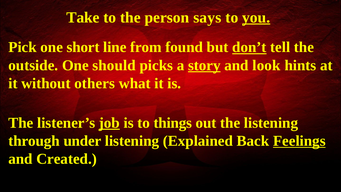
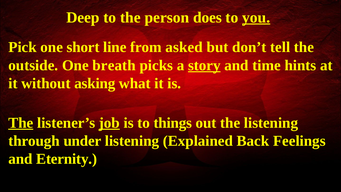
Take: Take -> Deep (83, 17)
says: says -> does (207, 17)
found: found -> asked (184, 47)
don’t underline: present -> none (249, 47)
should: should -> breath (114, 65)
look: look -> time (267, 65)
others: others -> asking (95, 83)
The underline: none -> present (21, 123)
Feelings underline: present -> none (299, 141)
Created: Created -> Eternity (67, 159)
